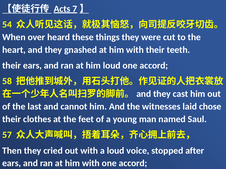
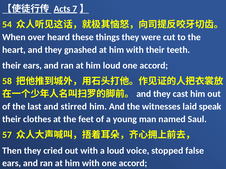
cannot: cannot -> stirred (74, 107)
chose: chose -> speak (210, 107)
after: after -> false (195, 151)
